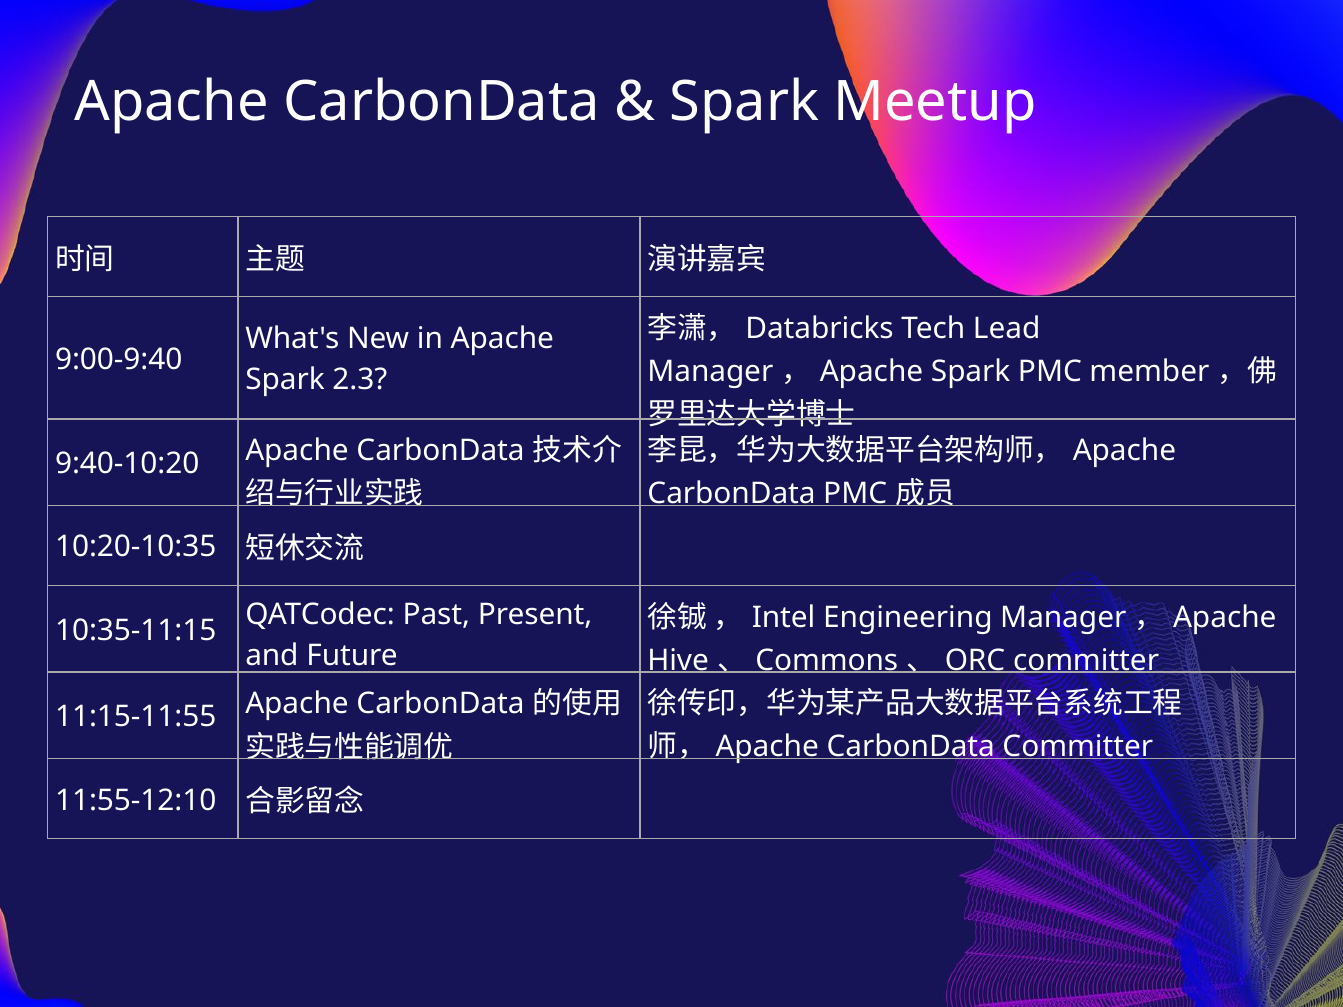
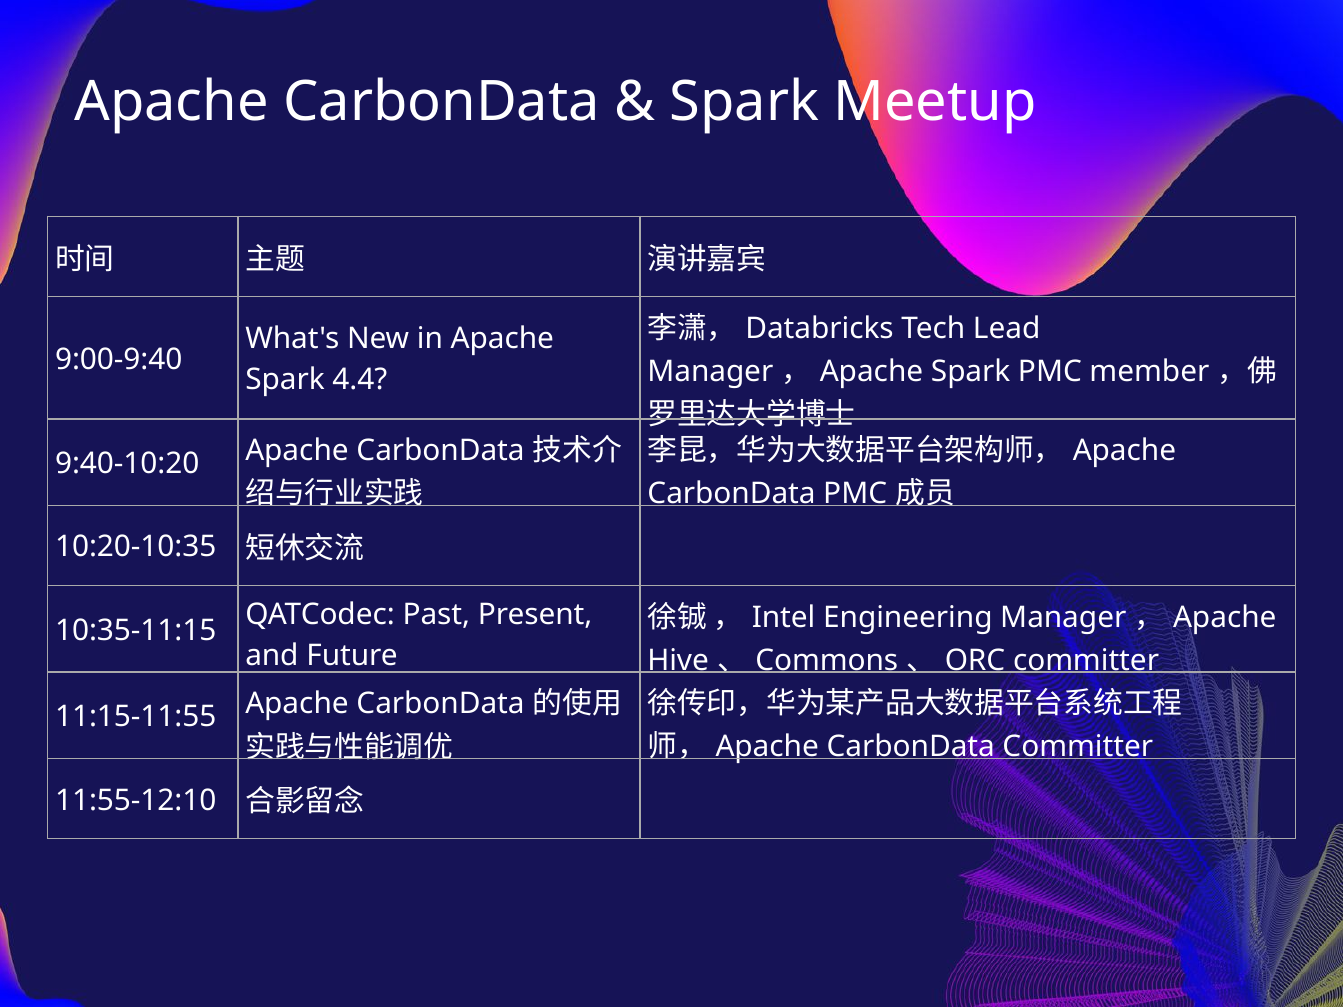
2.3: 2.3 -> 4.4 (360, 380)
